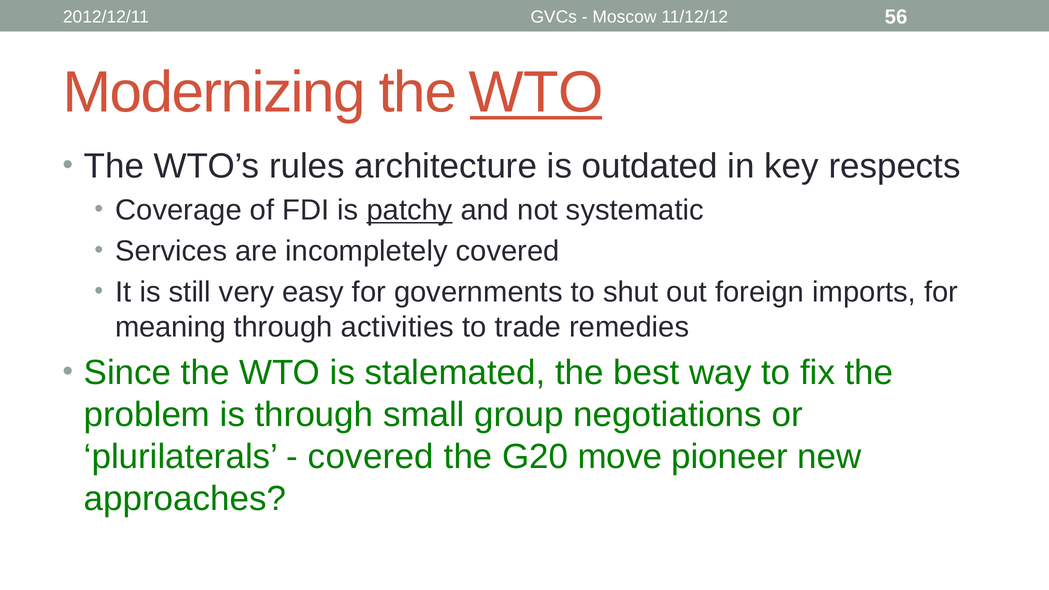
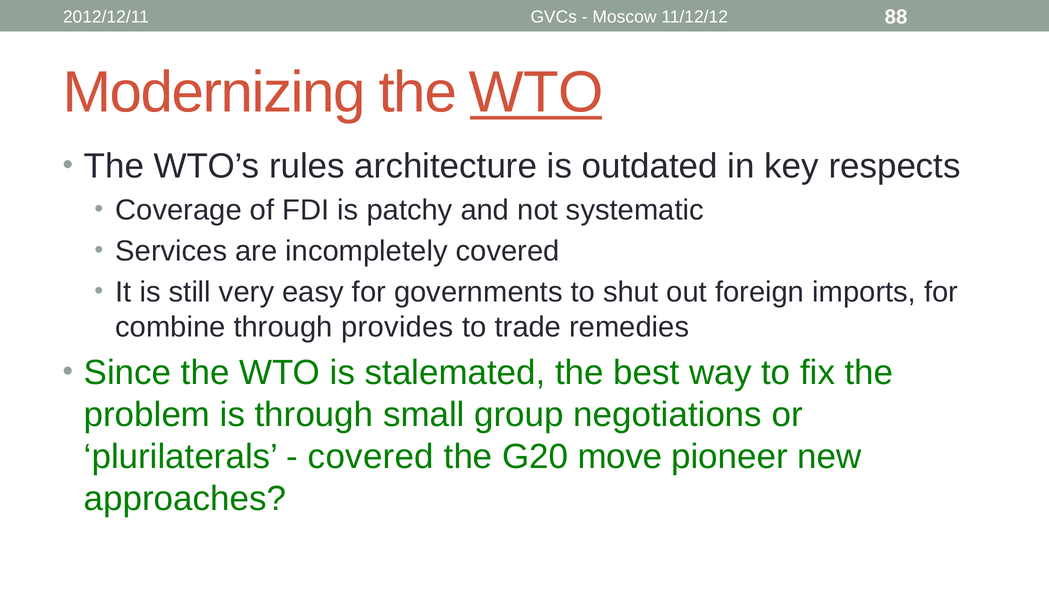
56: 56 -> 88 (896, 17)
patchy underline: present -> none (410, 210)
meaning: meaning -> combine (170, 327)
activities: activities -> provides (397, 327)
